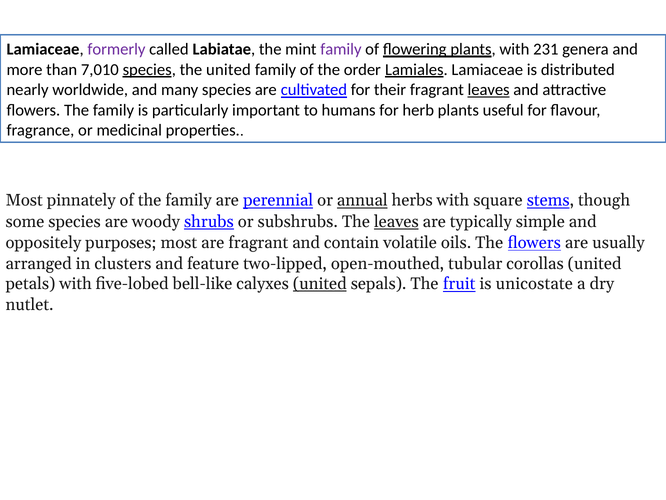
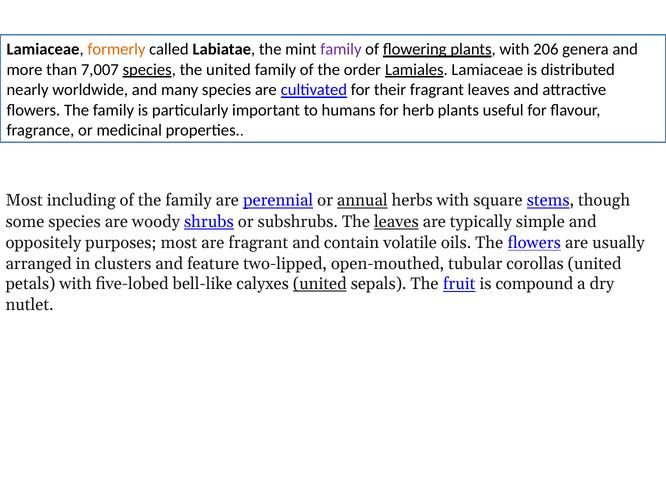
formerly colour: purple -> orange (116, 49)
231: 231 -> 206 (546, 49)
7,010: 7,010 -> 7,007 (100, 69)
leaves underline: present -> none (489, 90)
pinnately: pinnately -> including (81, 200)
unicostate: unicostate -> compound (534, 283)
